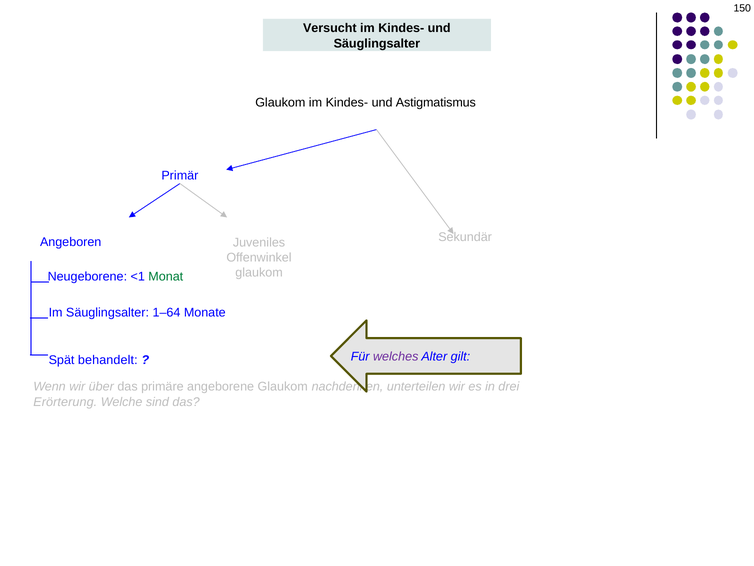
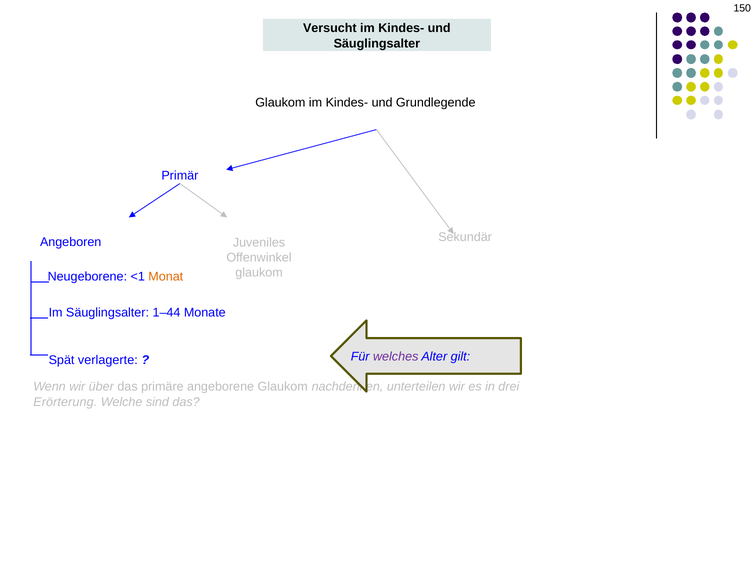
Astigmatismus: Astigmatismus -> Grundlegende (436, 103)
Monat colour: green -> orange (166, 276)
1–64: 1–64 -> 1–44 (166, 312)
behandelt: behandelt -> verlagerte (108, 360)
